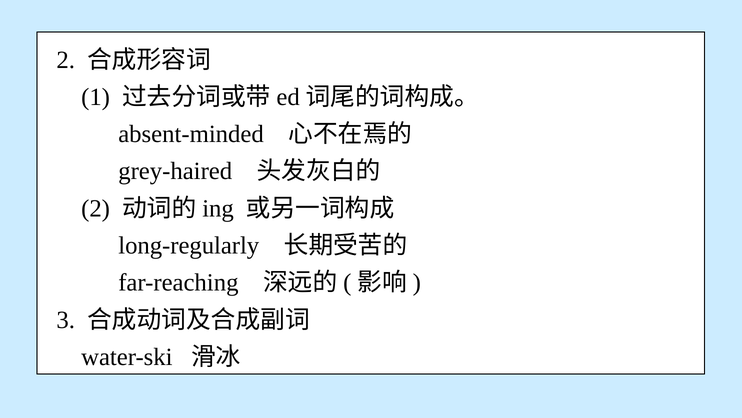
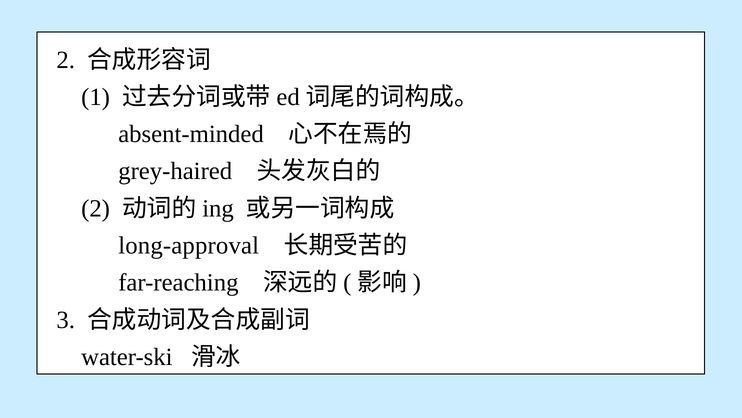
long-regularly: long-regularly -> long-approval (189, 245)
